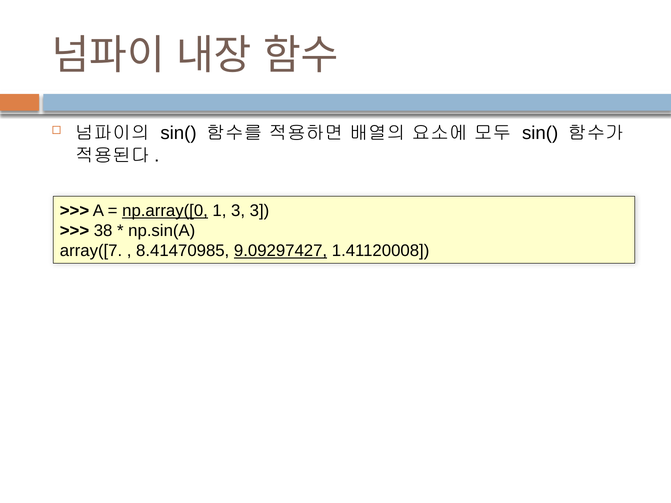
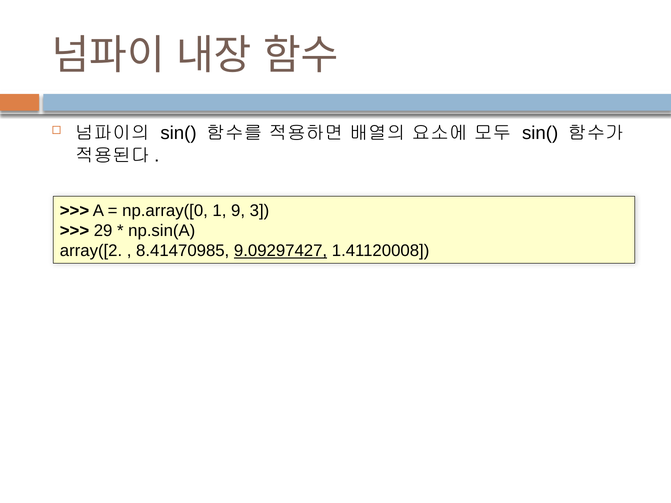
np.array([0 underline: present -> none (165, 211)
1 3: 3 -> 9 (238, 211)
38: 38 -> 29 (103, 231)
array([7: array([7 -> array([2 (91, 251)
